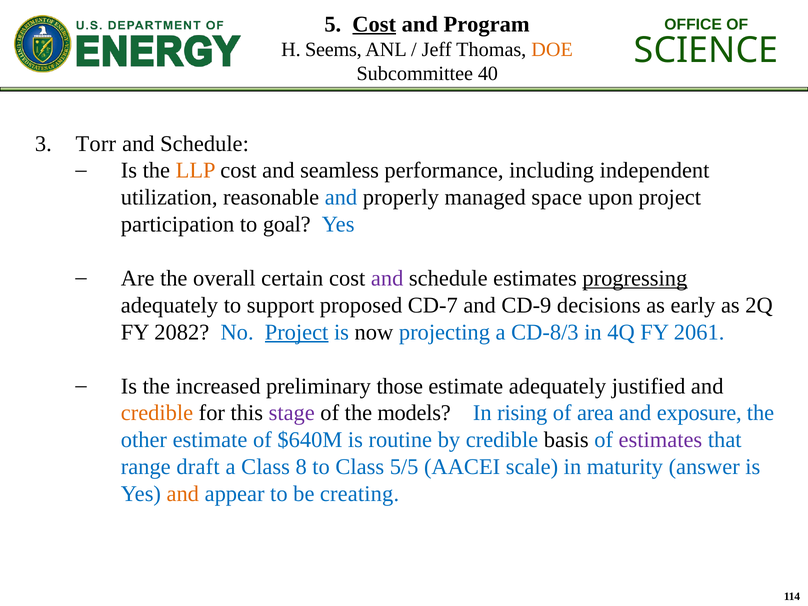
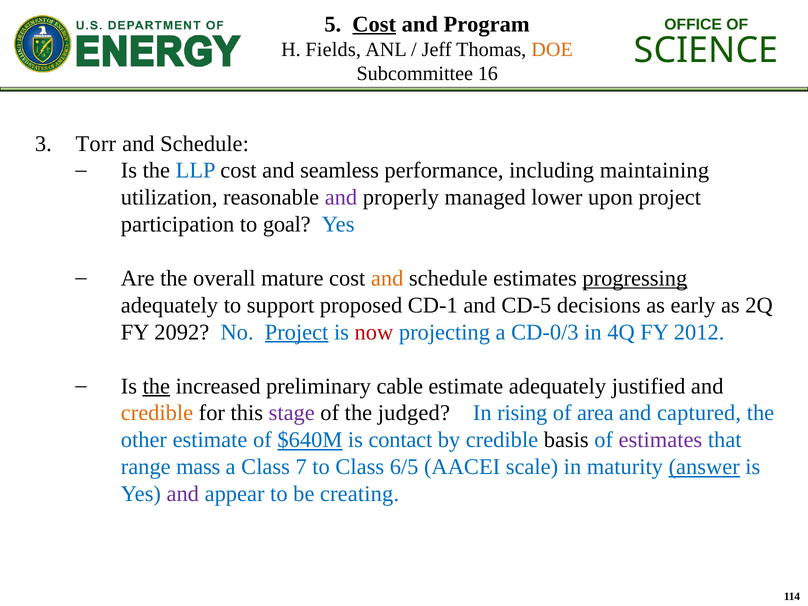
Seems: Seems -> Fields (333, 50)
40: 40 -> 16 (488, 74)
LLP colour: orange -> blue (196, 171)
independent: independent -> maintaining (654, 171)
and colour: blue -> purple (341, 197)
space: space -> lower (557, 197)
certain: certain -> mature (292, 278)
and colour: purple -> orange (387, 278)
CD-7: CD-7 -> CD-1 (433, 305)
CD-9: CD-9 -> CD-5 (526, 305)
2082: 2082 -> 2092 (182, 332)
now colour: black -> red (374, 332)
CD-8/3: CD-8/3 -> CD-0/3 (545, 332)
2061: 2061 -> 2012 (699, 332)
the underline: none -> present (156, 386)
those: those -> cable (400, 386)
models: models -> judged (414, 413)
exposure: exposure -> captured (699, 413)
$640M underline: none -> present (310, 440)
routine: routine -> contact (400, 440)
draft: draft -> mass (198, 467)
8: 8 -> 7 (301, 467)
5/5: 5/5 -> 6/5 (404, 467)
answer underline: none -> present (704, 467)
and colour: orange -> purple (183, 494)
